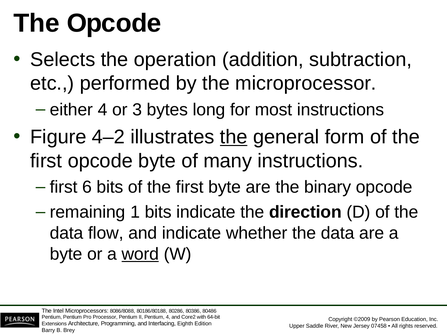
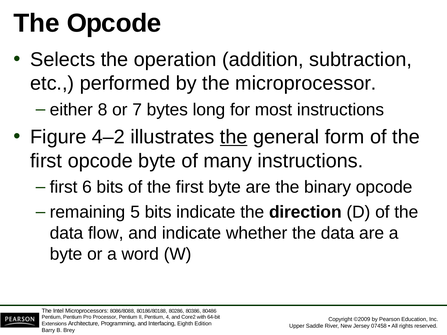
either 4: 4 -> 8 (103, 110)
3: 3 -> 7 (137, 110)
1: 1 -> 5 (135, 212)
word underline: present -> none (140, 254)
